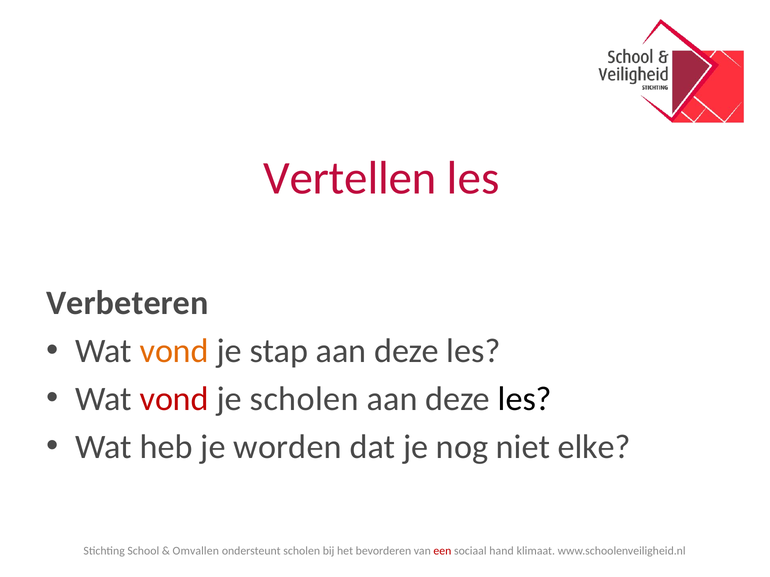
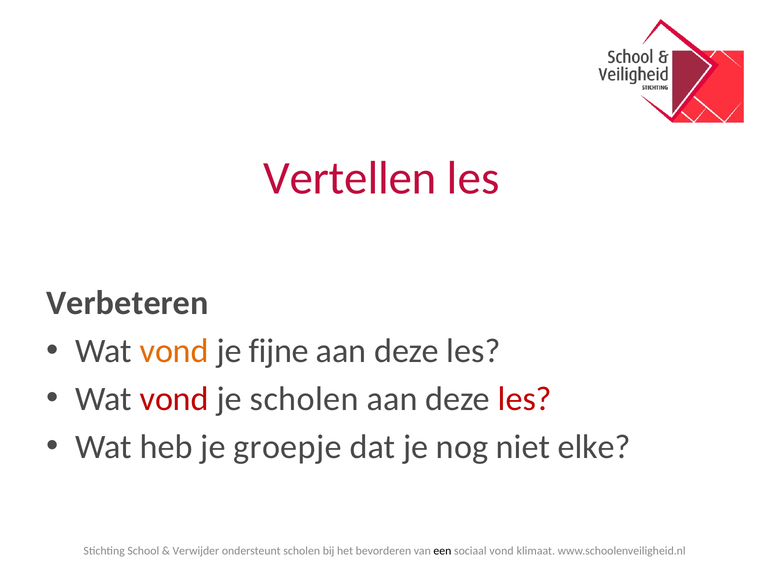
stap: stap -> fijne (279, 351)
les colour: black -> red (525, 399)
worden: worden -> groepje (288, 447)
Omvallen: Omvallen -> Verwijder (196, 551)
een colour: red -> black (442, 551)
sociaal hand: hand -> vond (502, 551)
